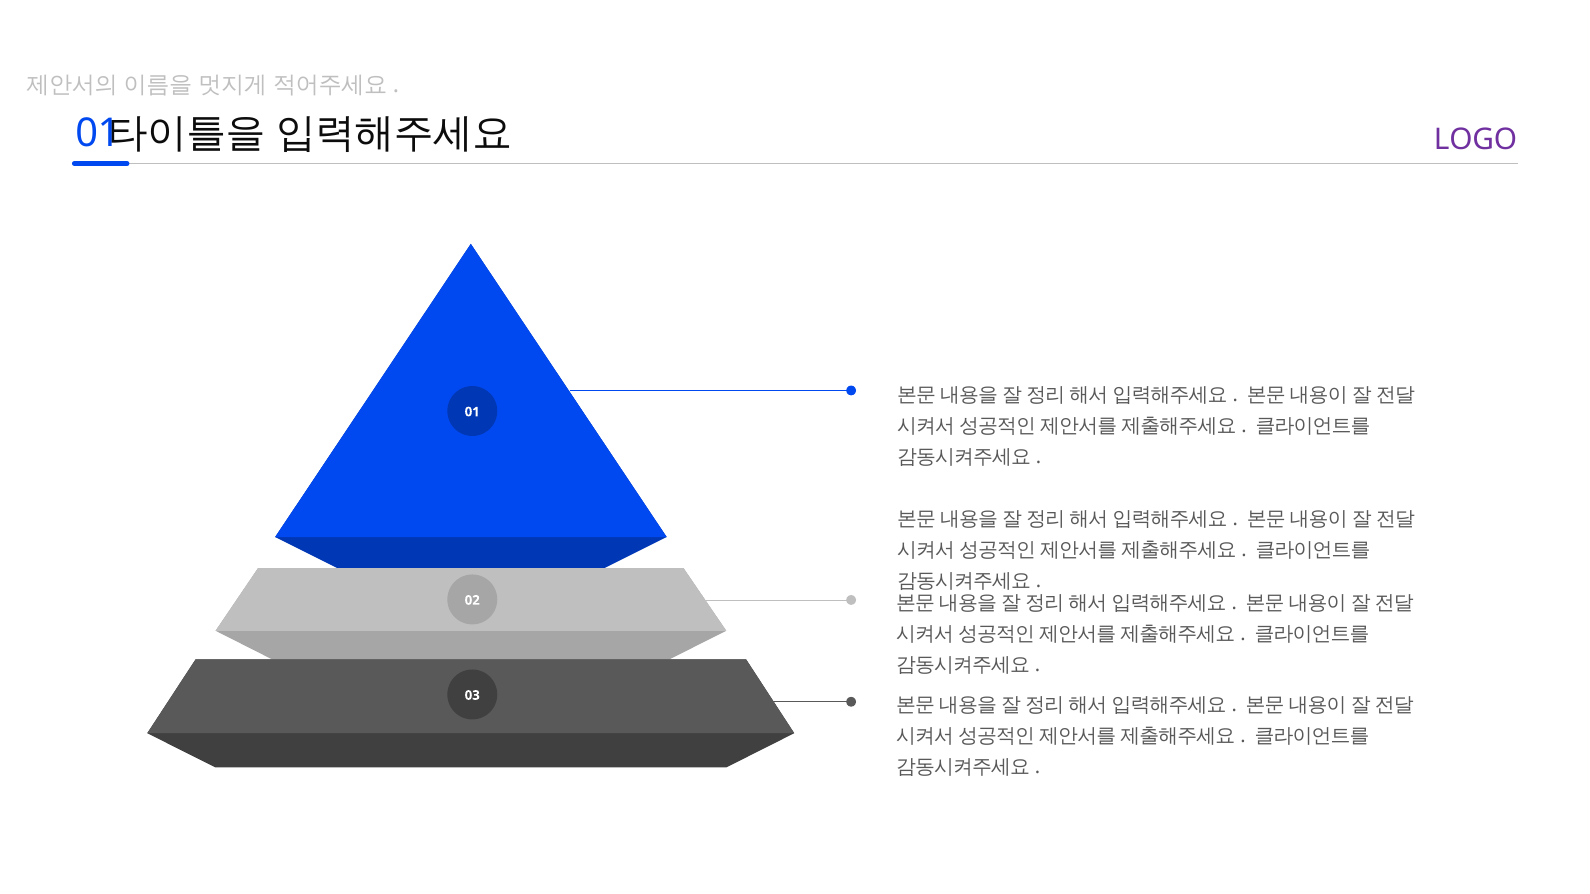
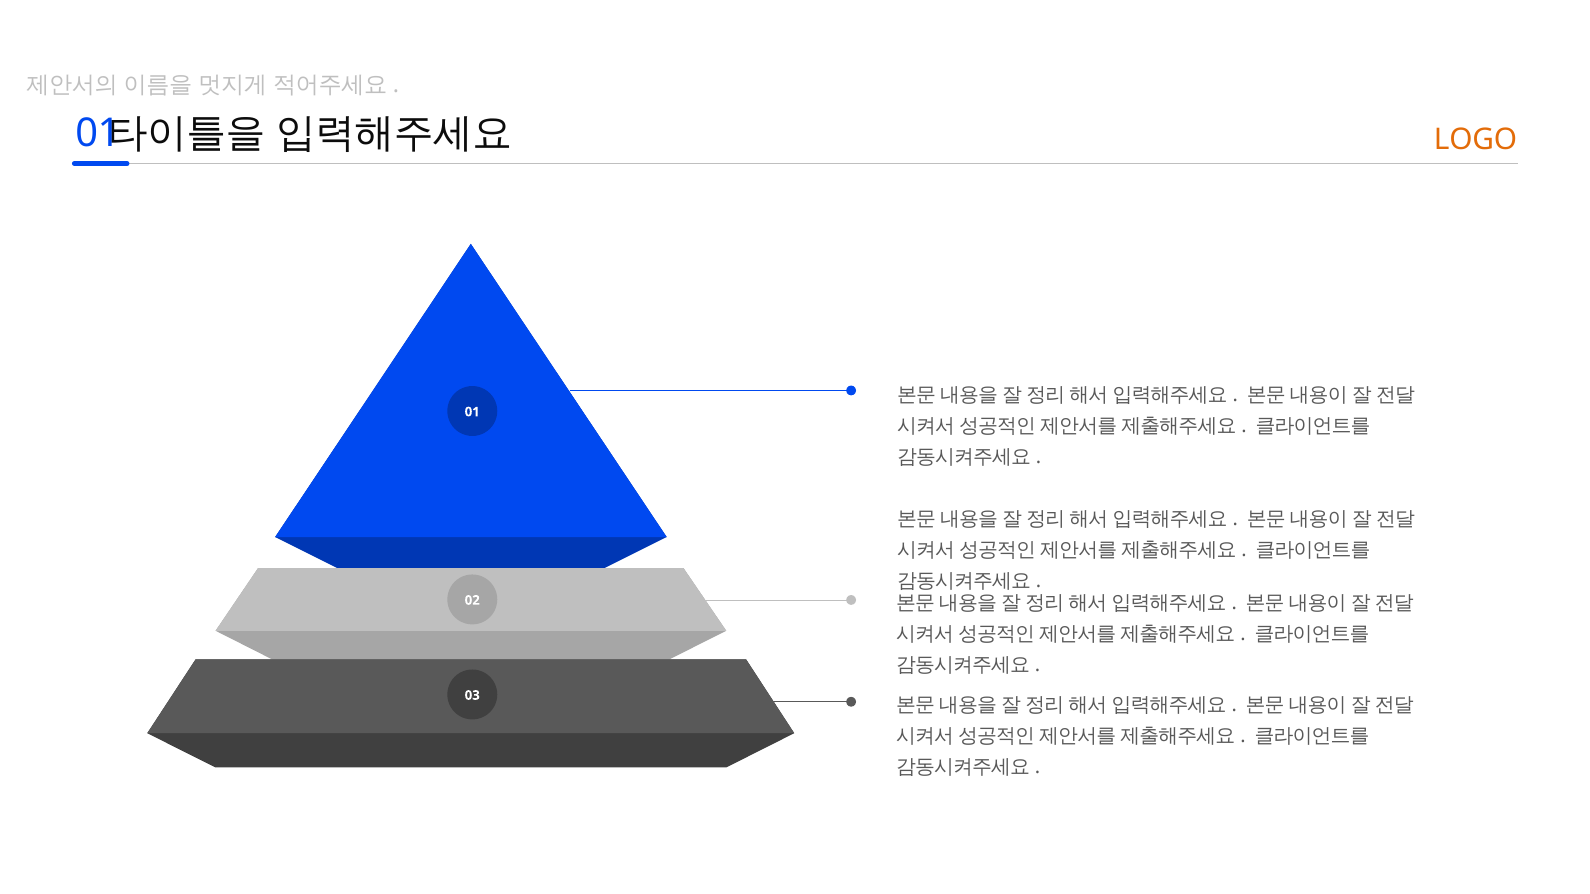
LOGO colour: purple -> orange (1476, 140)
